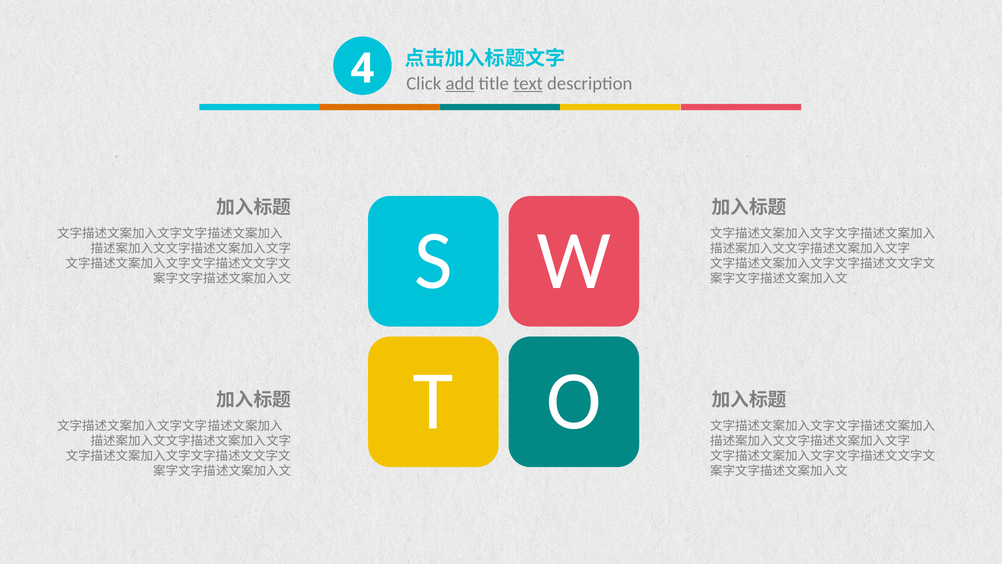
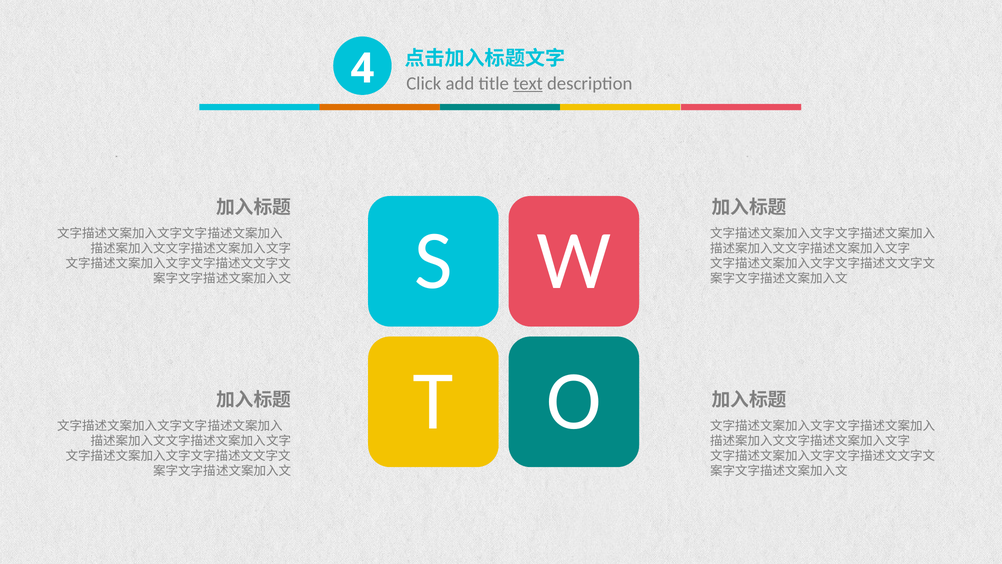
add underline: present -> none (460, 83)
